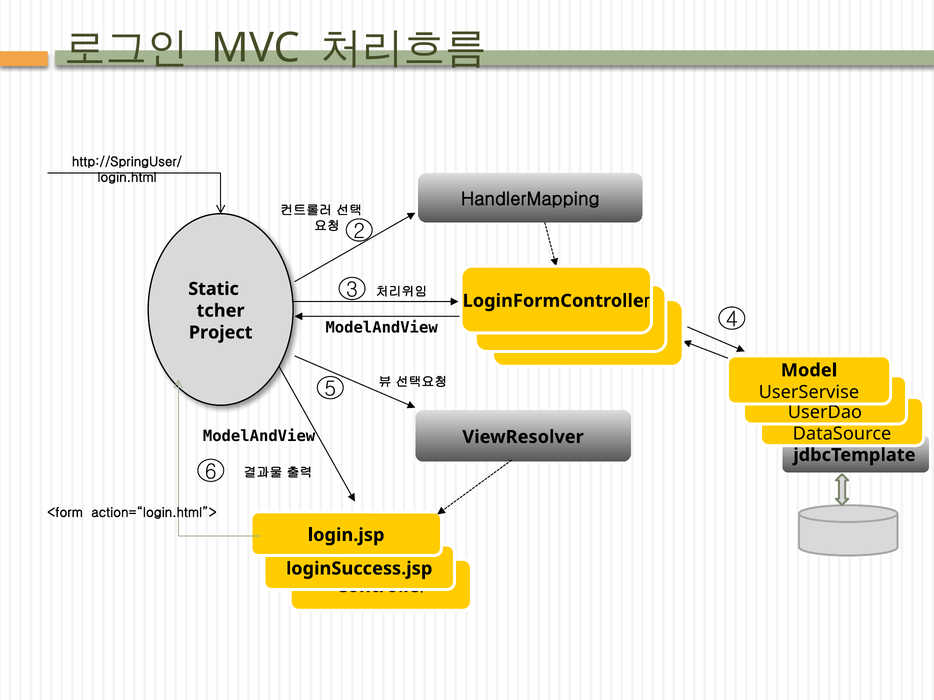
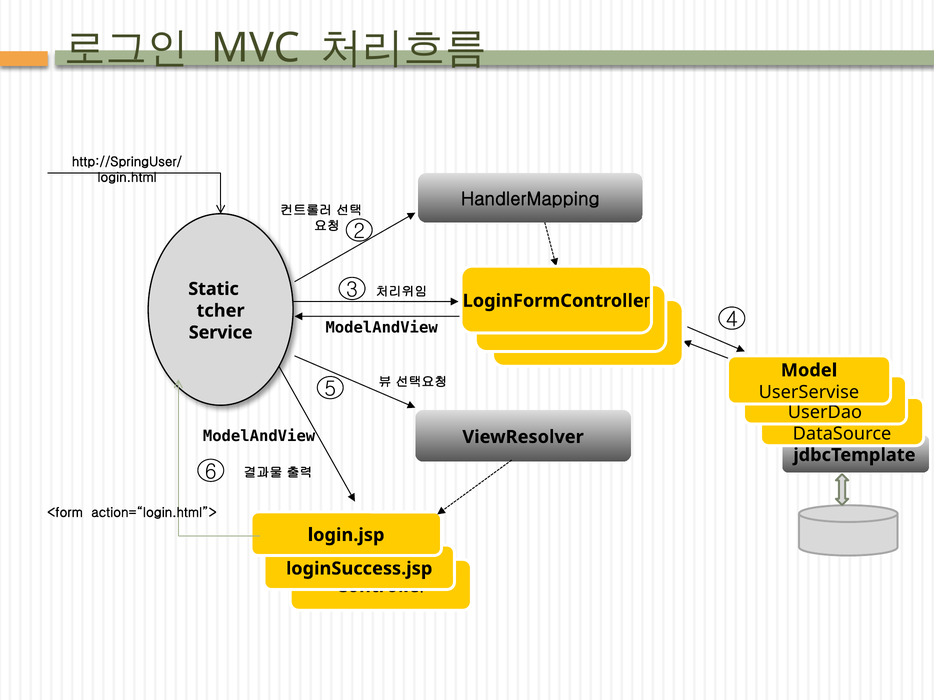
Project: Project -> Service (221, 333)
